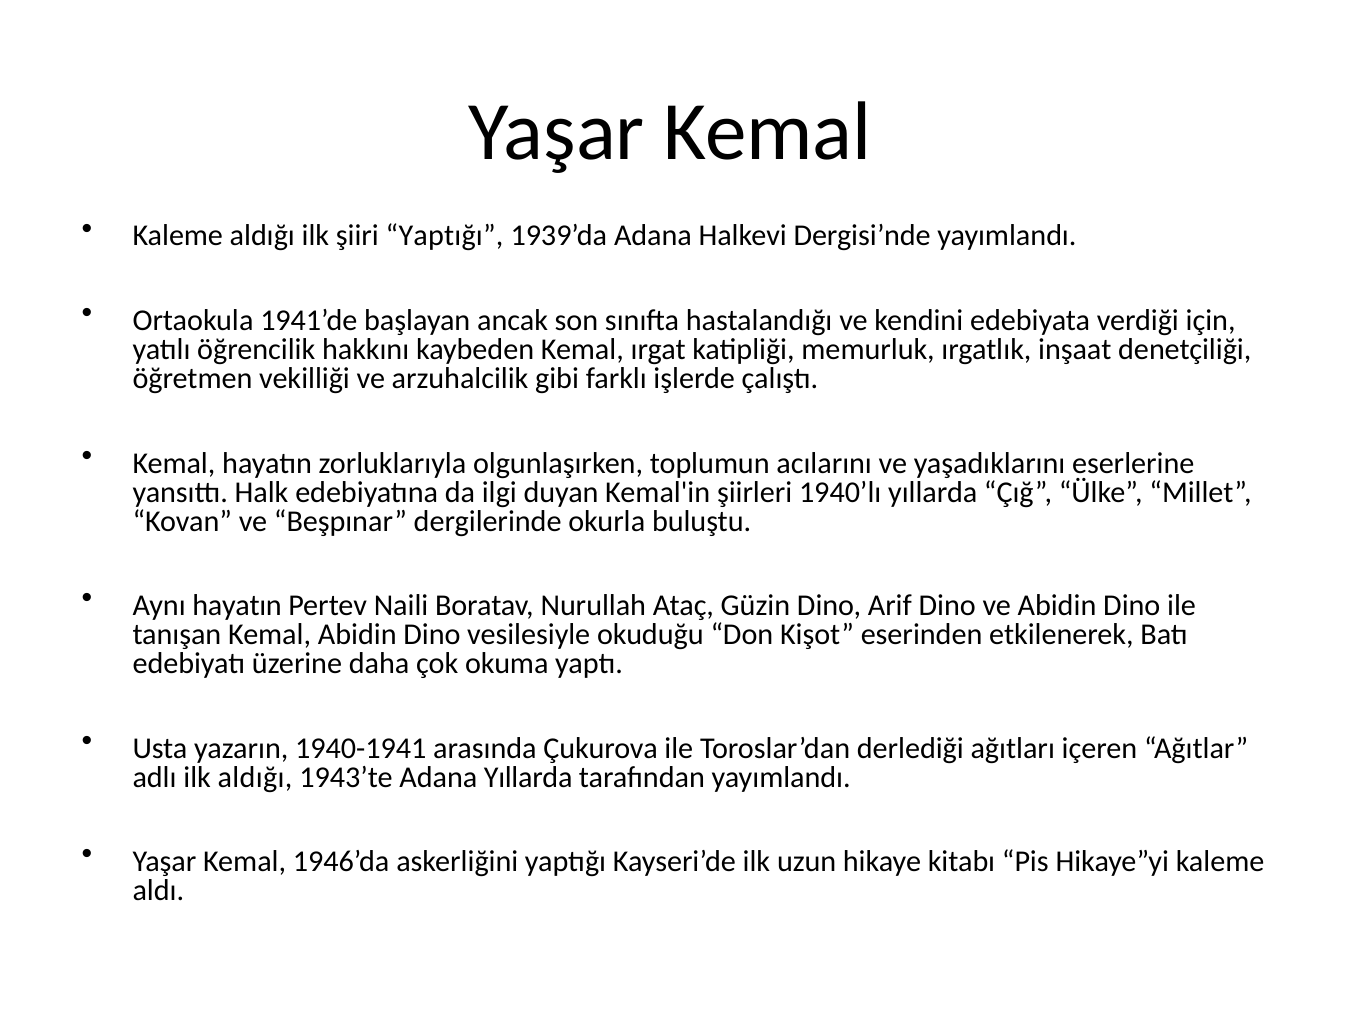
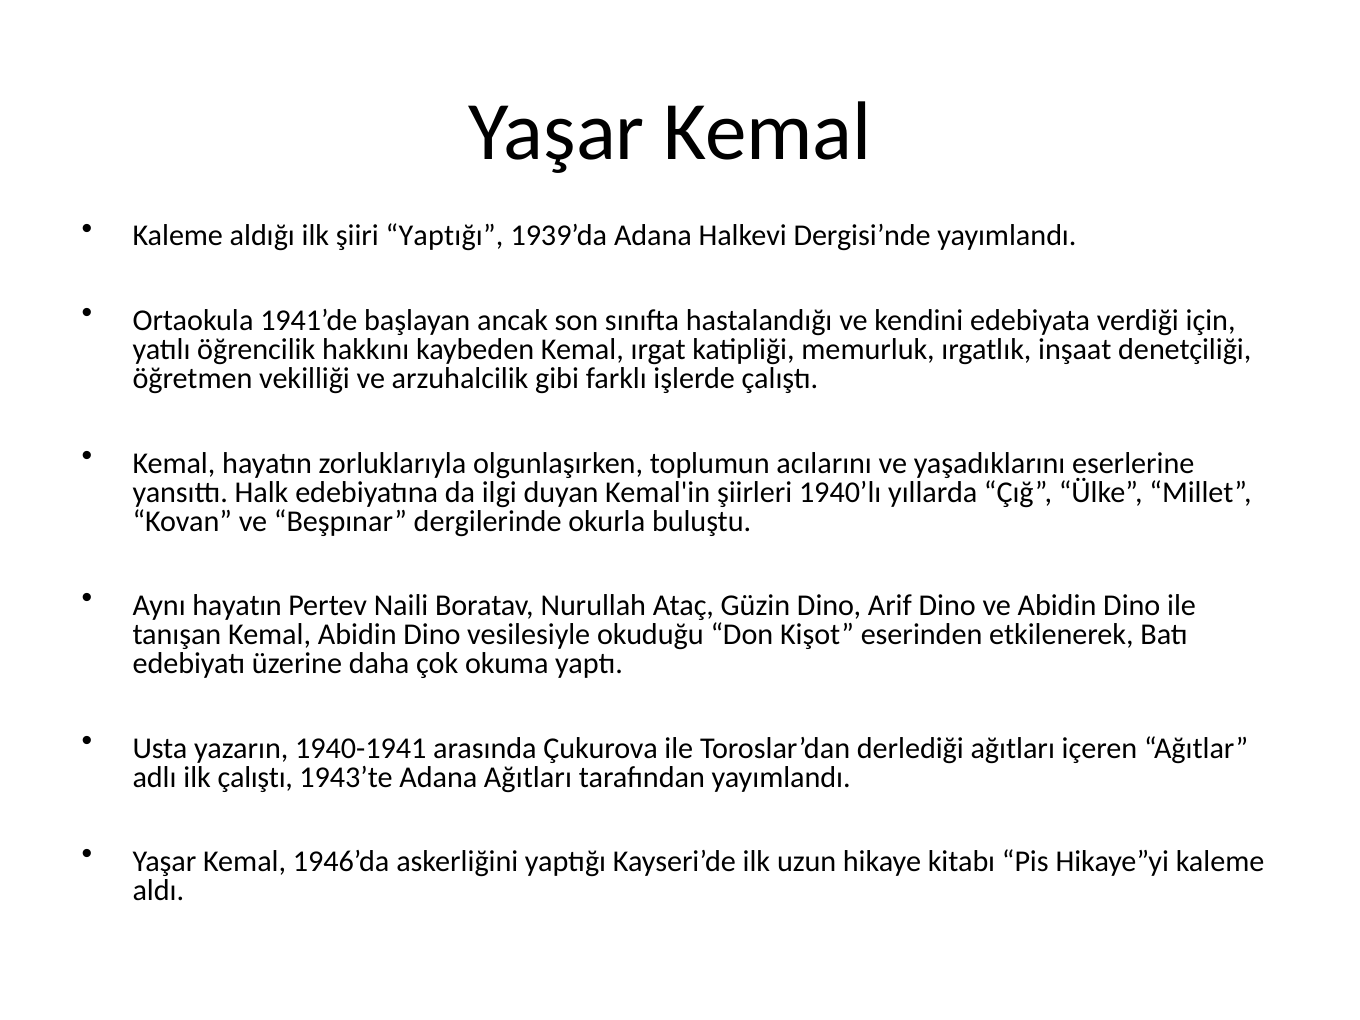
ilk aldığı: aldığı -> çalıştı (255, 777)
Adana Yıllarda: Yıllarda -> Ağıtları (528, 777)
